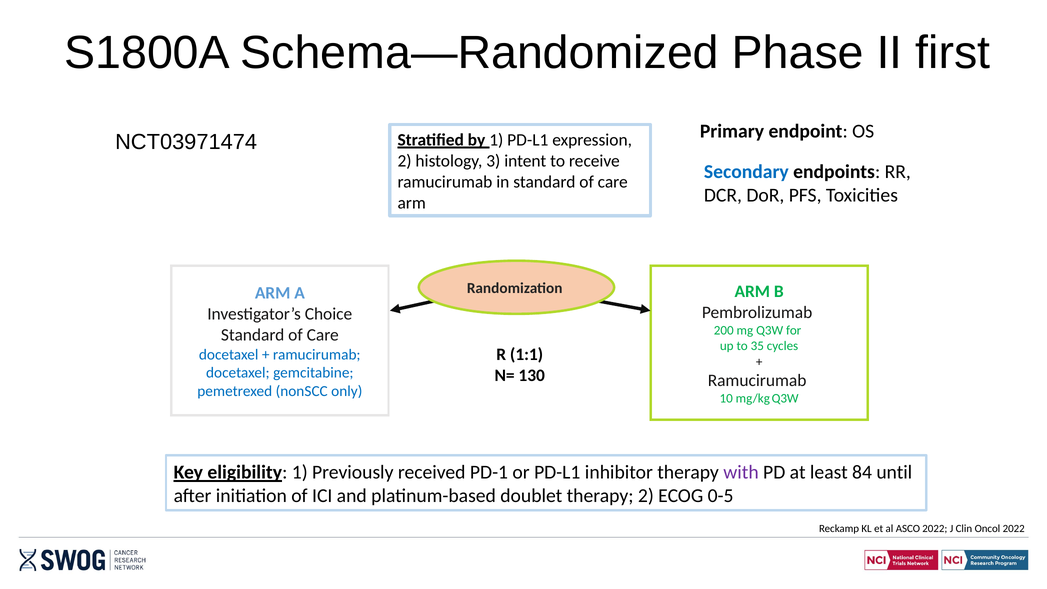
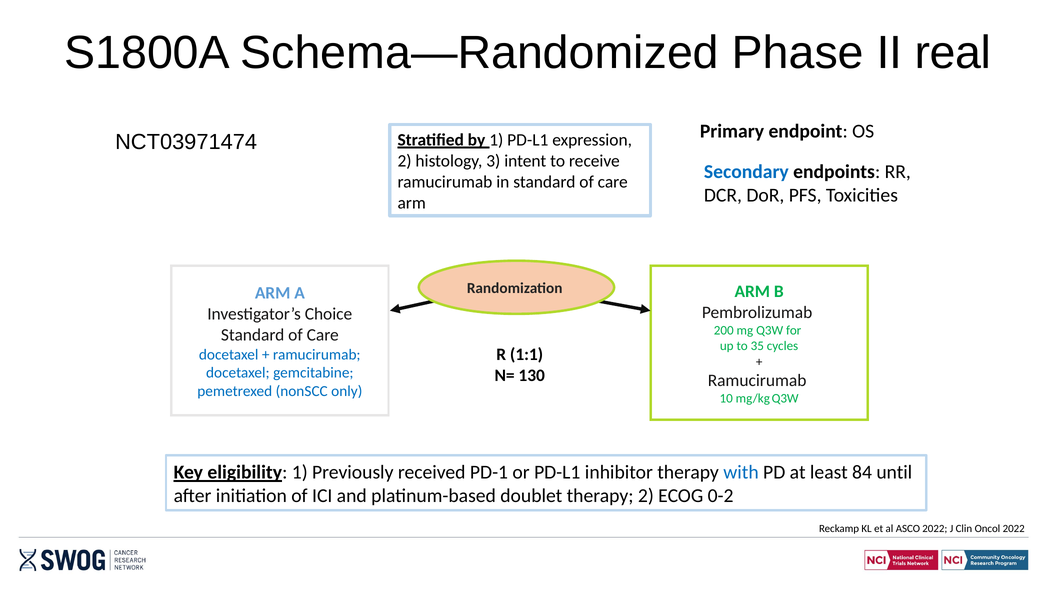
first: first -> real (953, 53)
with colour: purple -> blue (741, 472)
0-5: 0-5 -> 0-2 (721, 496)
